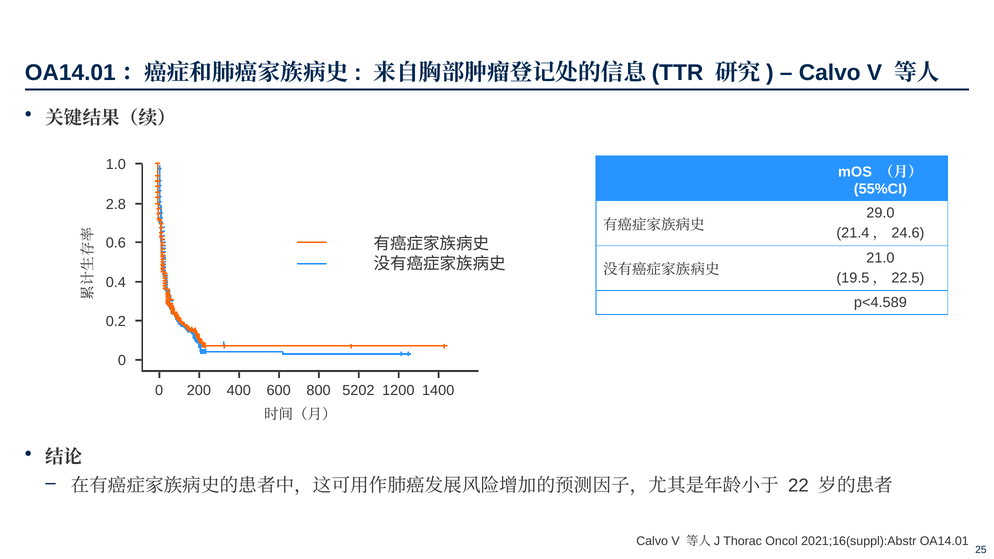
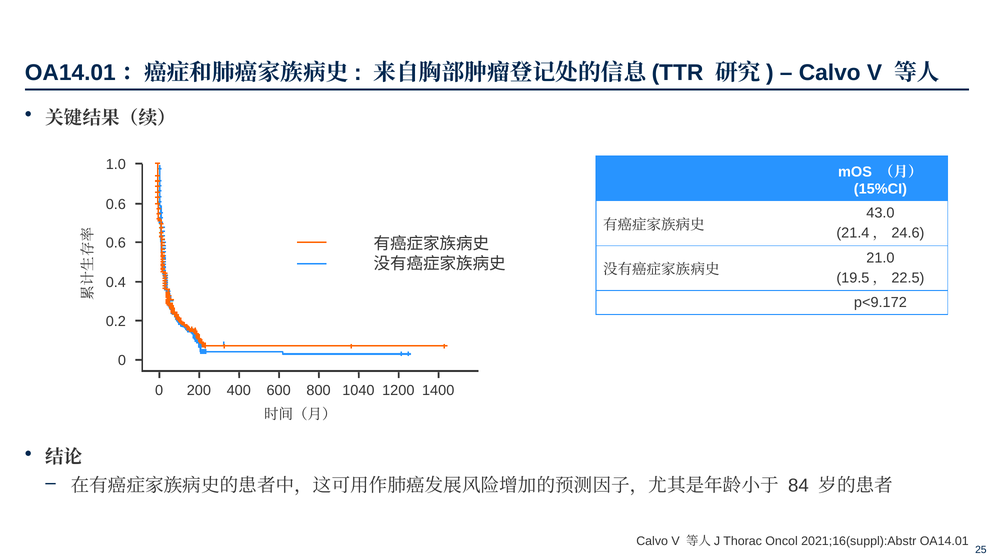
55%CI: 55%CI -> 15%CI (880, 189)
2.8: 2.8 -> 0.6 (116, 205)
29.0: 29.0 -> 43.0 (880, 213)
p<4.589: p<4.589 -> p<9.172 (880, 303)
5202: 5202 -> 1040 (358, 391)
22: 22 -> 84 (798, 486)
